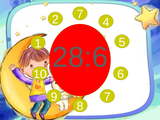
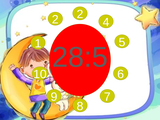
2 7: 7 -> 2 (80, 14)
28:6: 28:6 -> 28:5 (80, 57)
